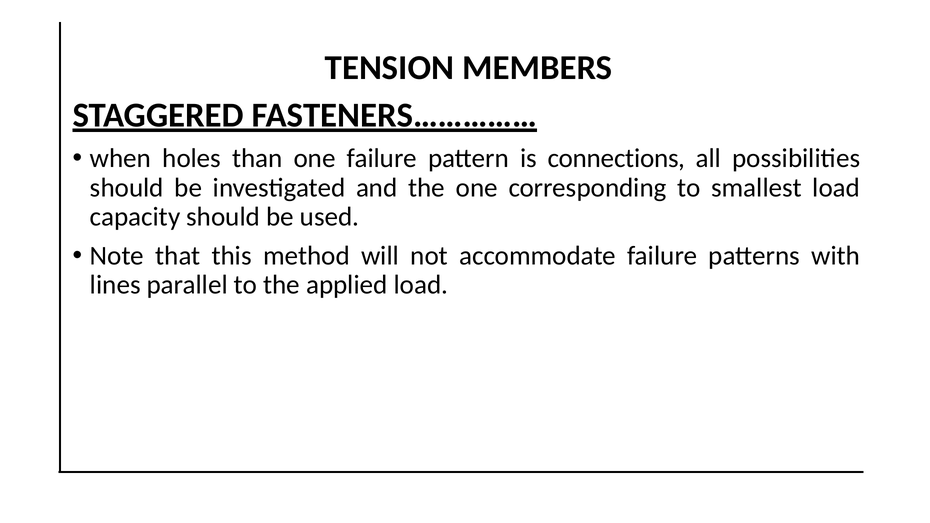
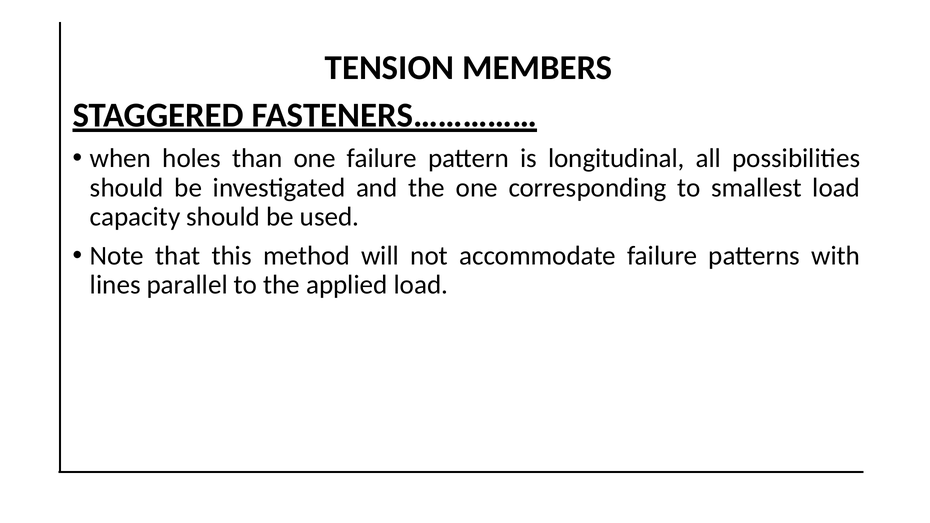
connections: connections -> longitudinal (616, 158)
